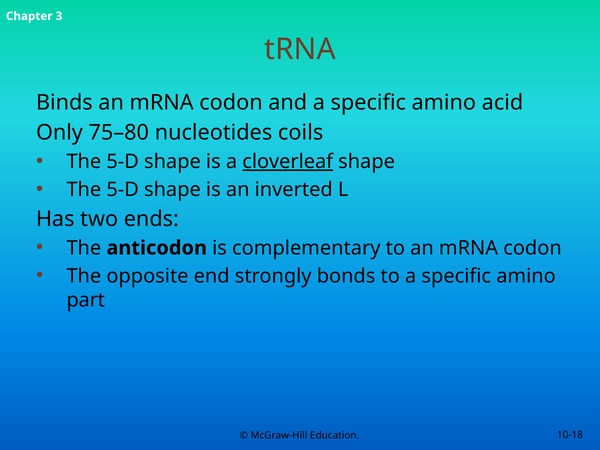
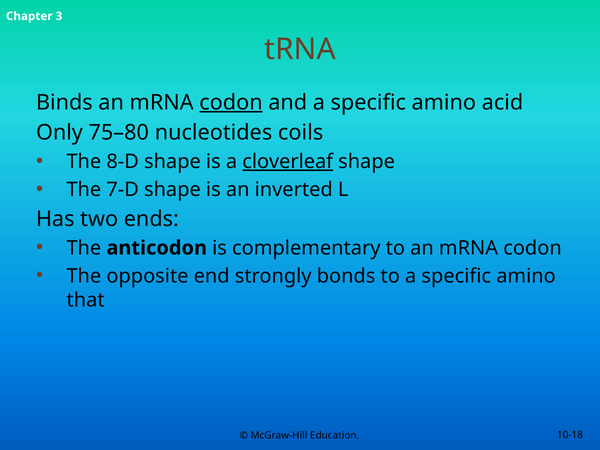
codon underline: none -> present (231, 103)
5-D: 5-D -> 8-D (123, 162)
5-D: 5-D -> 7-D (123, 190)
part: part -> that (86, 300)
